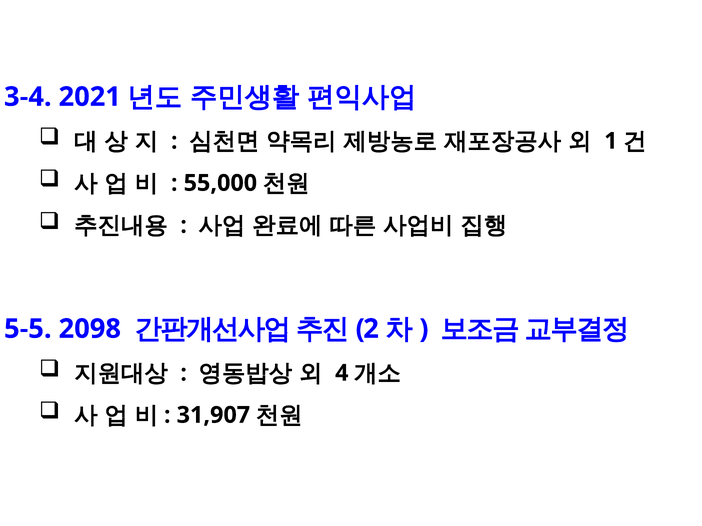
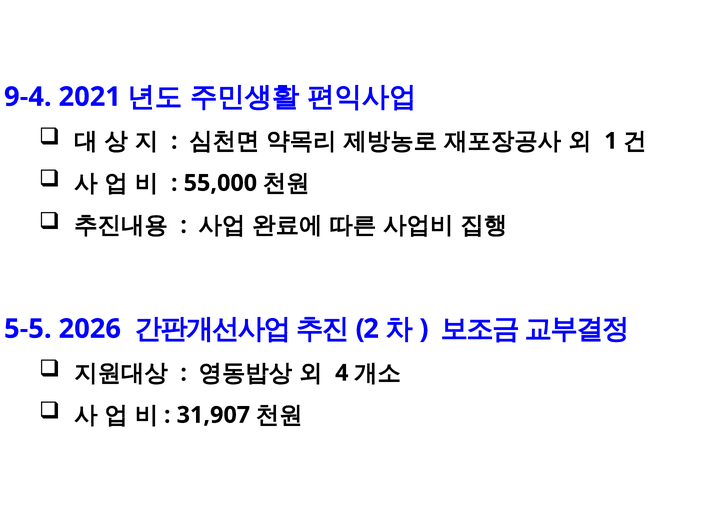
3-4: 3-4 -> 9-4 (28, 97)
2098: 2098 -> 2026 (90, 329)
